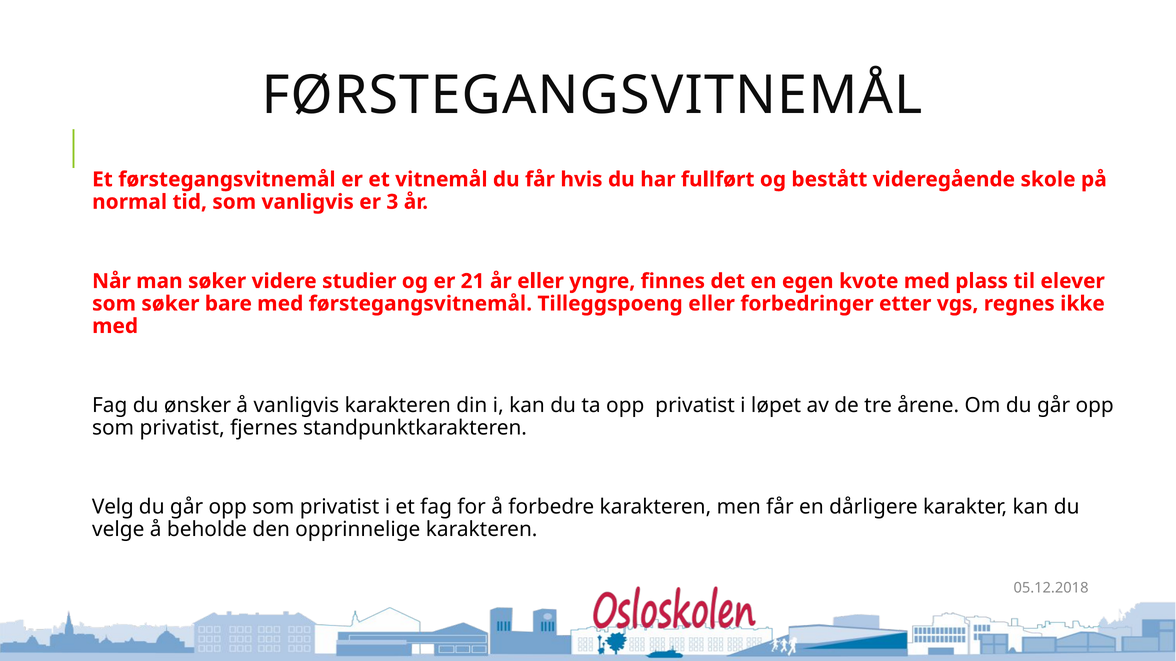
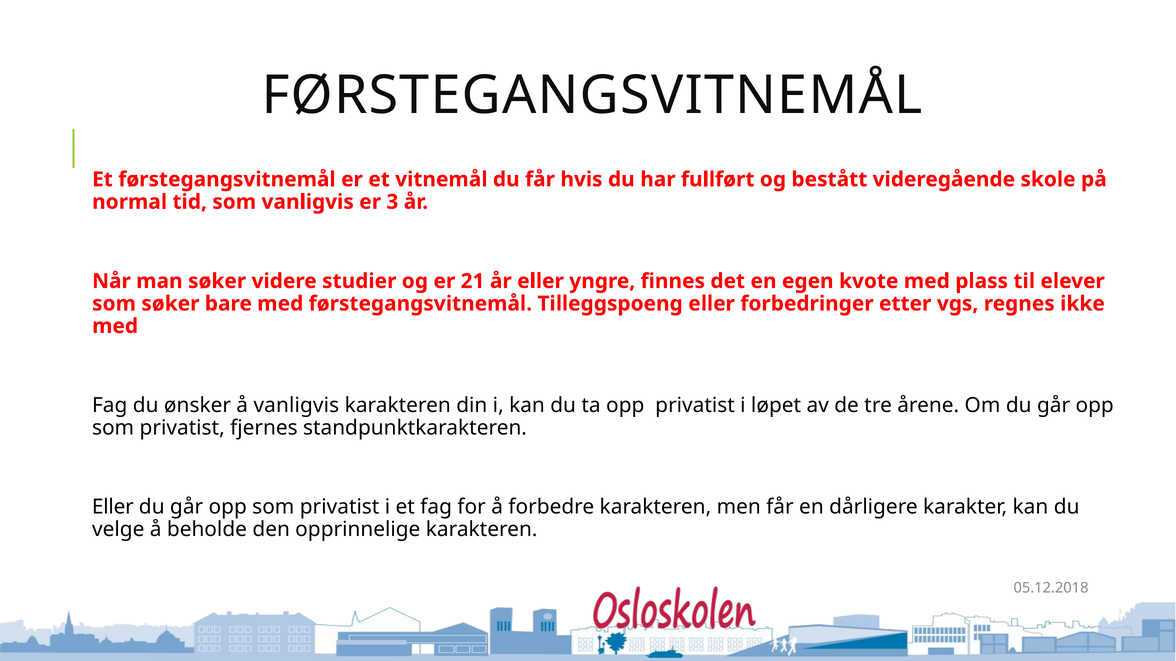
Velg: Velg -> Eller (113, 507)
